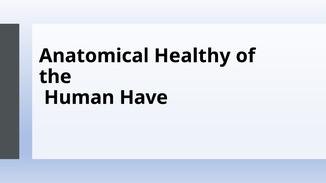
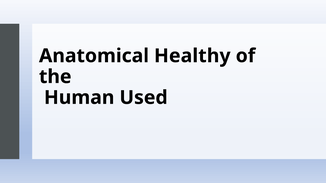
Have: Have -> Used (144, 98)
